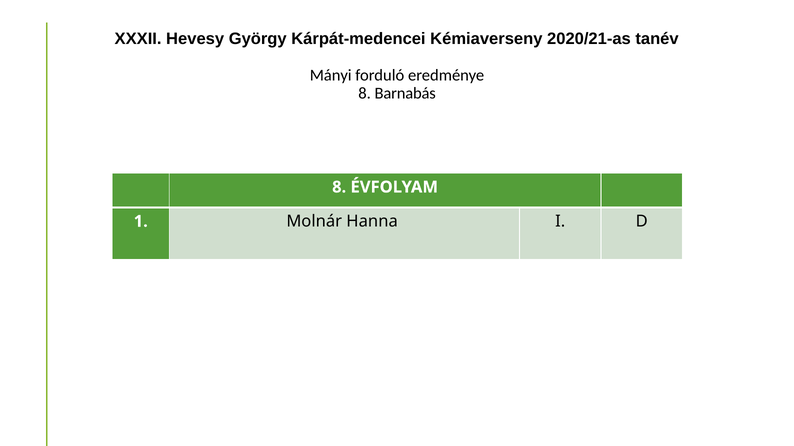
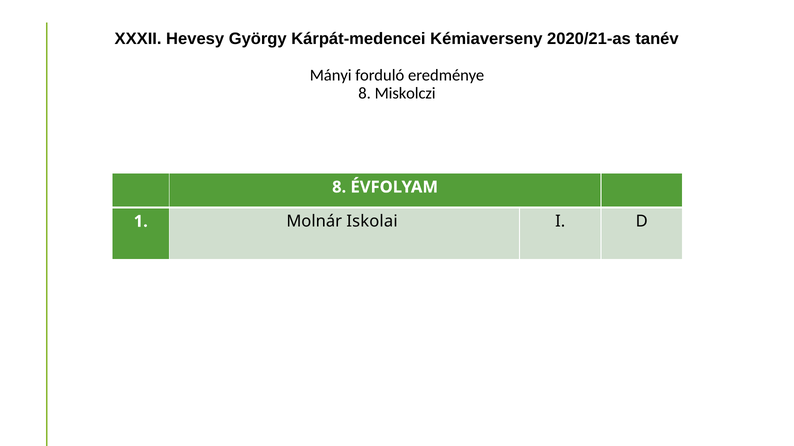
Barnabás: Barnabás -> Miskolczi (405, 93)
Hanna: Hanna -> Iskolai (372, 222)
